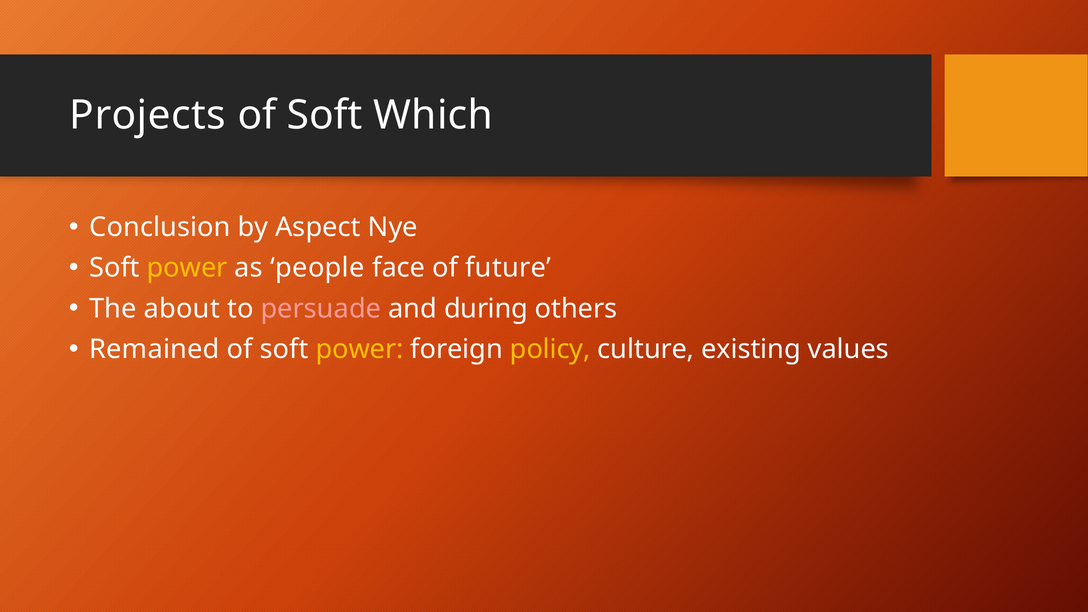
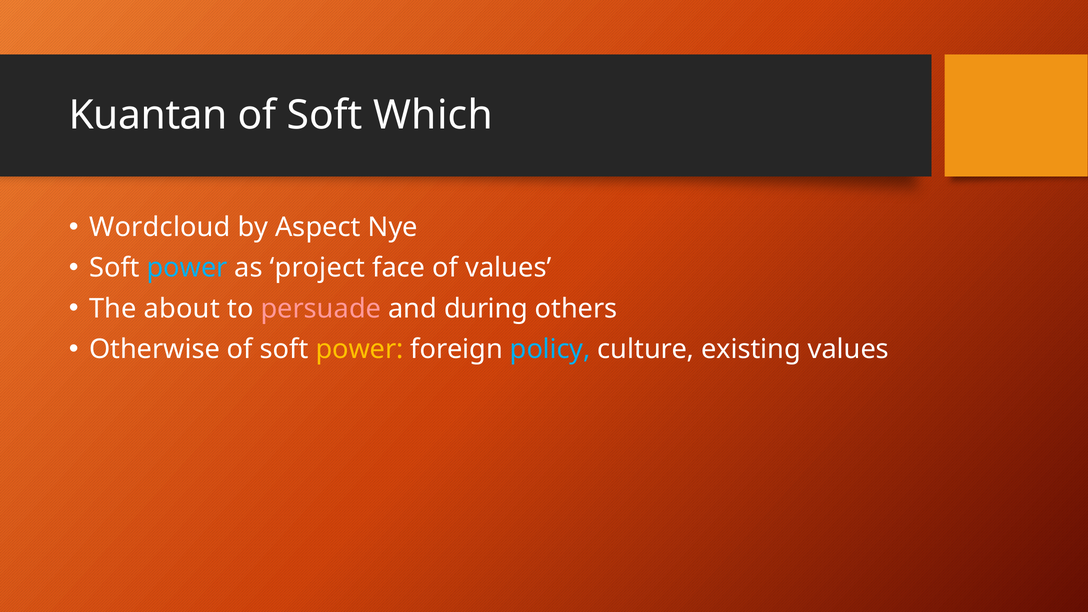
Projects: Projects -> Kuantan (148, 115)
Conclusion: Conclusion -> Wordcloud (160, 227)
power colour: yellow -> light blue (187, 268)
people: people -> project (317, 268)
of future: future -> values (508, 268)
Remained: Remained -> Otherwise (155, 349)
policy colour: yellow -> light blue (550, 349)
